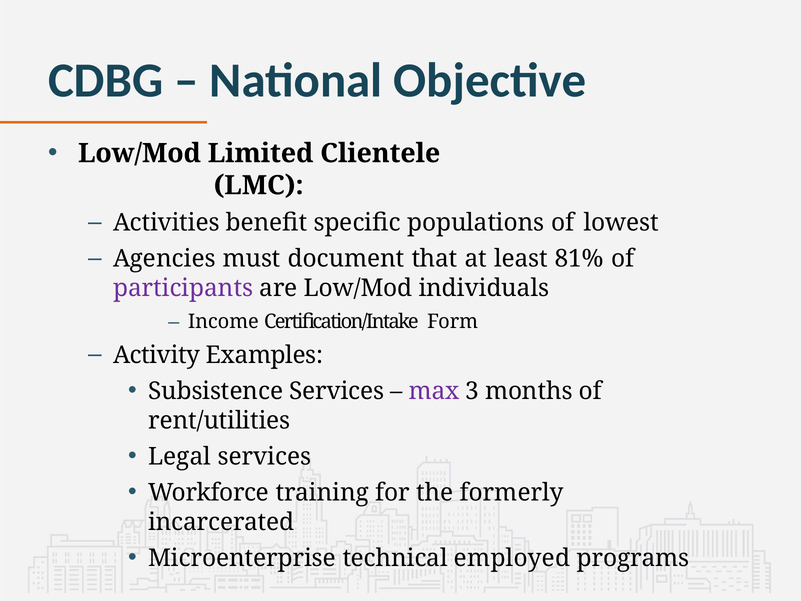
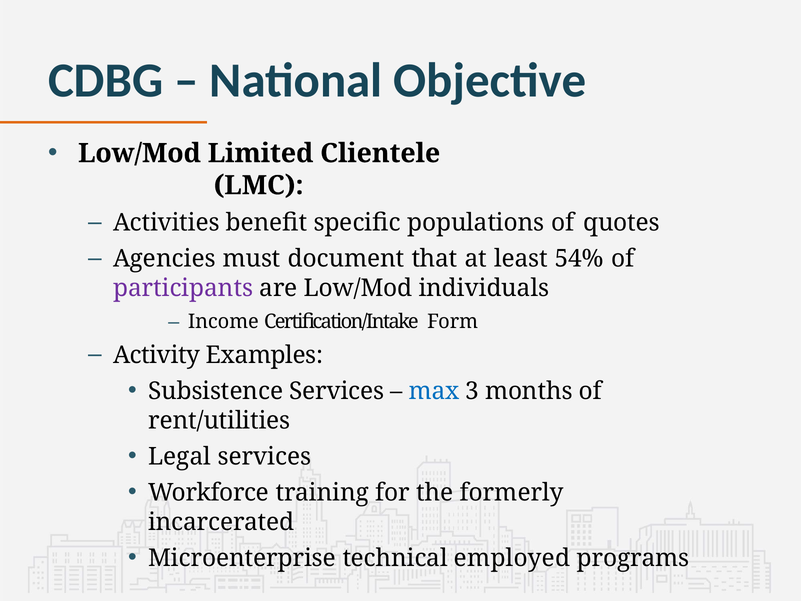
lowest: lowest -> quotes (622, 223)
81%: 81% -> 54% (579, 259)
max colour: purple -> blue (434, 391)
